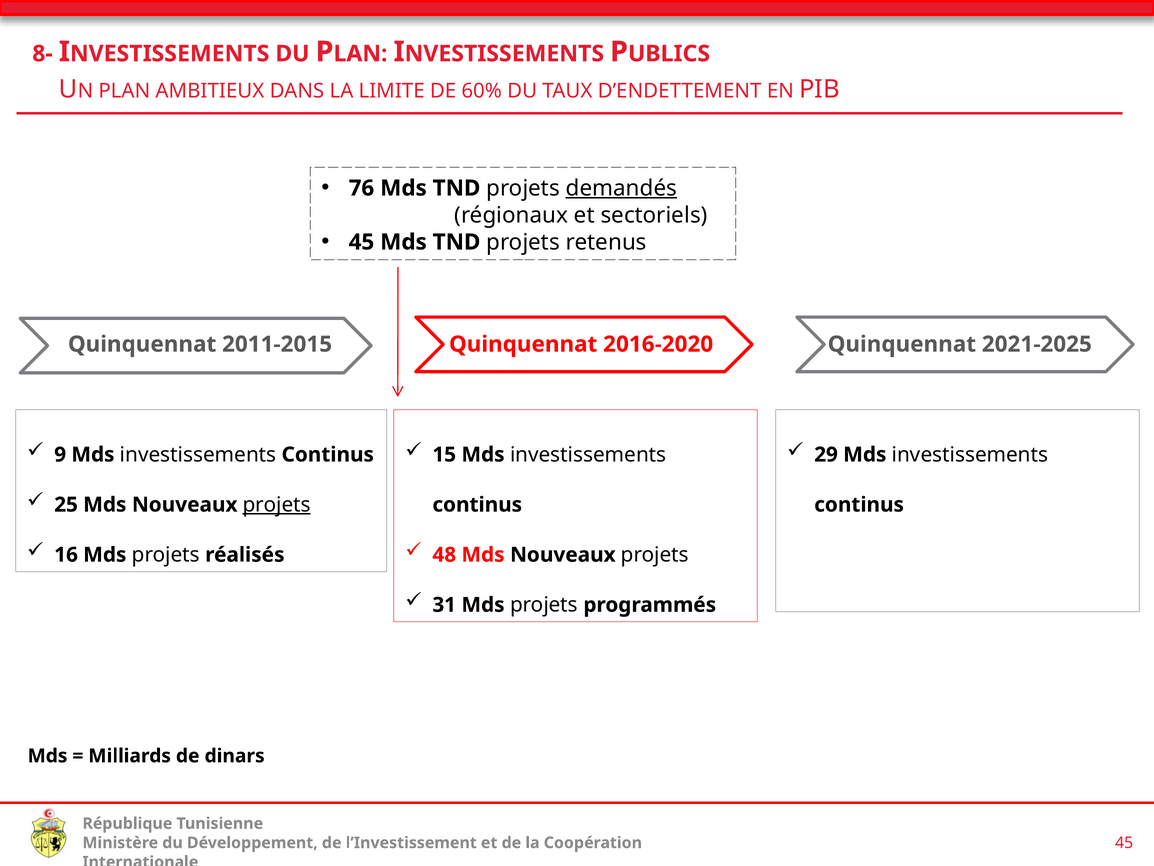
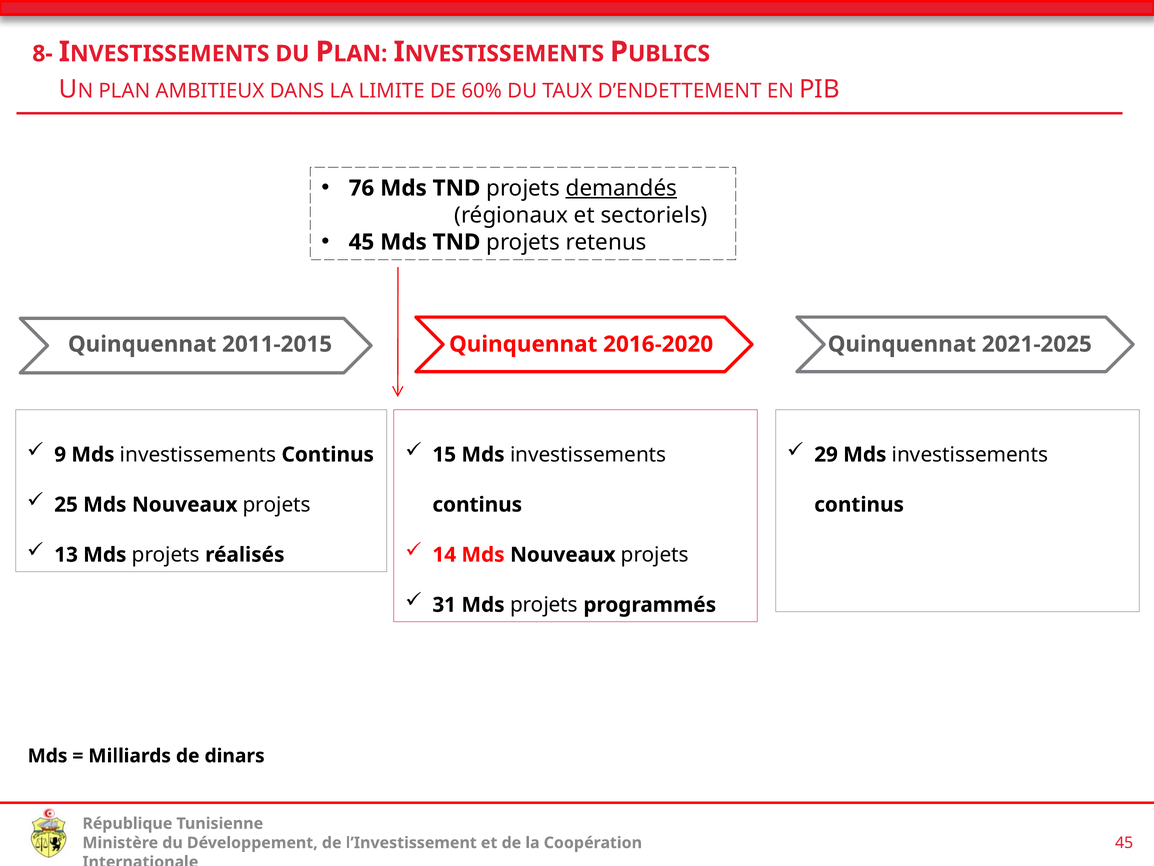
projets underline: present -> none (277, 504)
16: 16 -> 13 (66, 555)
48: 48 -> 14 (444, 555)
